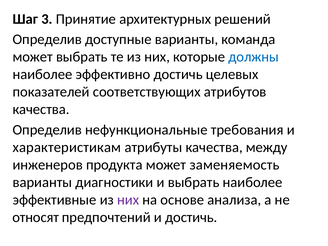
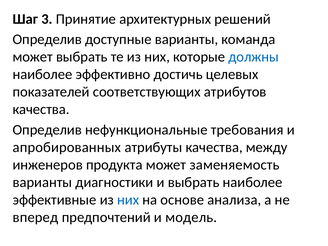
характеристикам: характеристикам -> апробированных (67, 147)
них colour: purple -> blue (128, 200)
относят: относят -> вперед (35, 217)
и достичь: достичь -> модель (191, 217)
